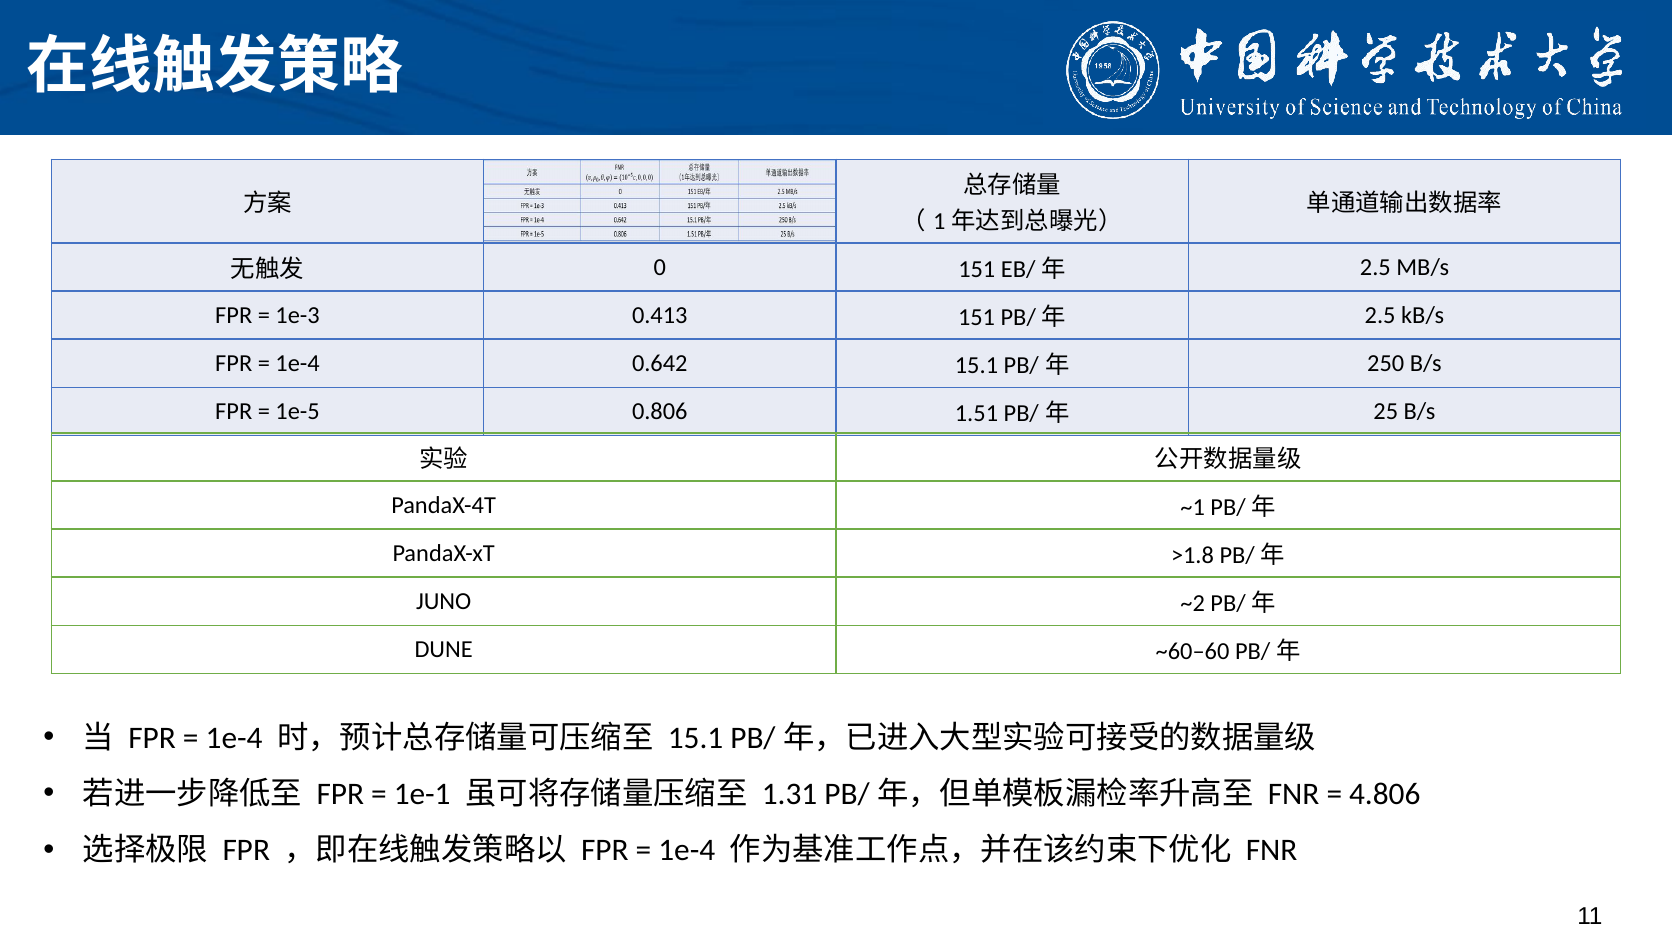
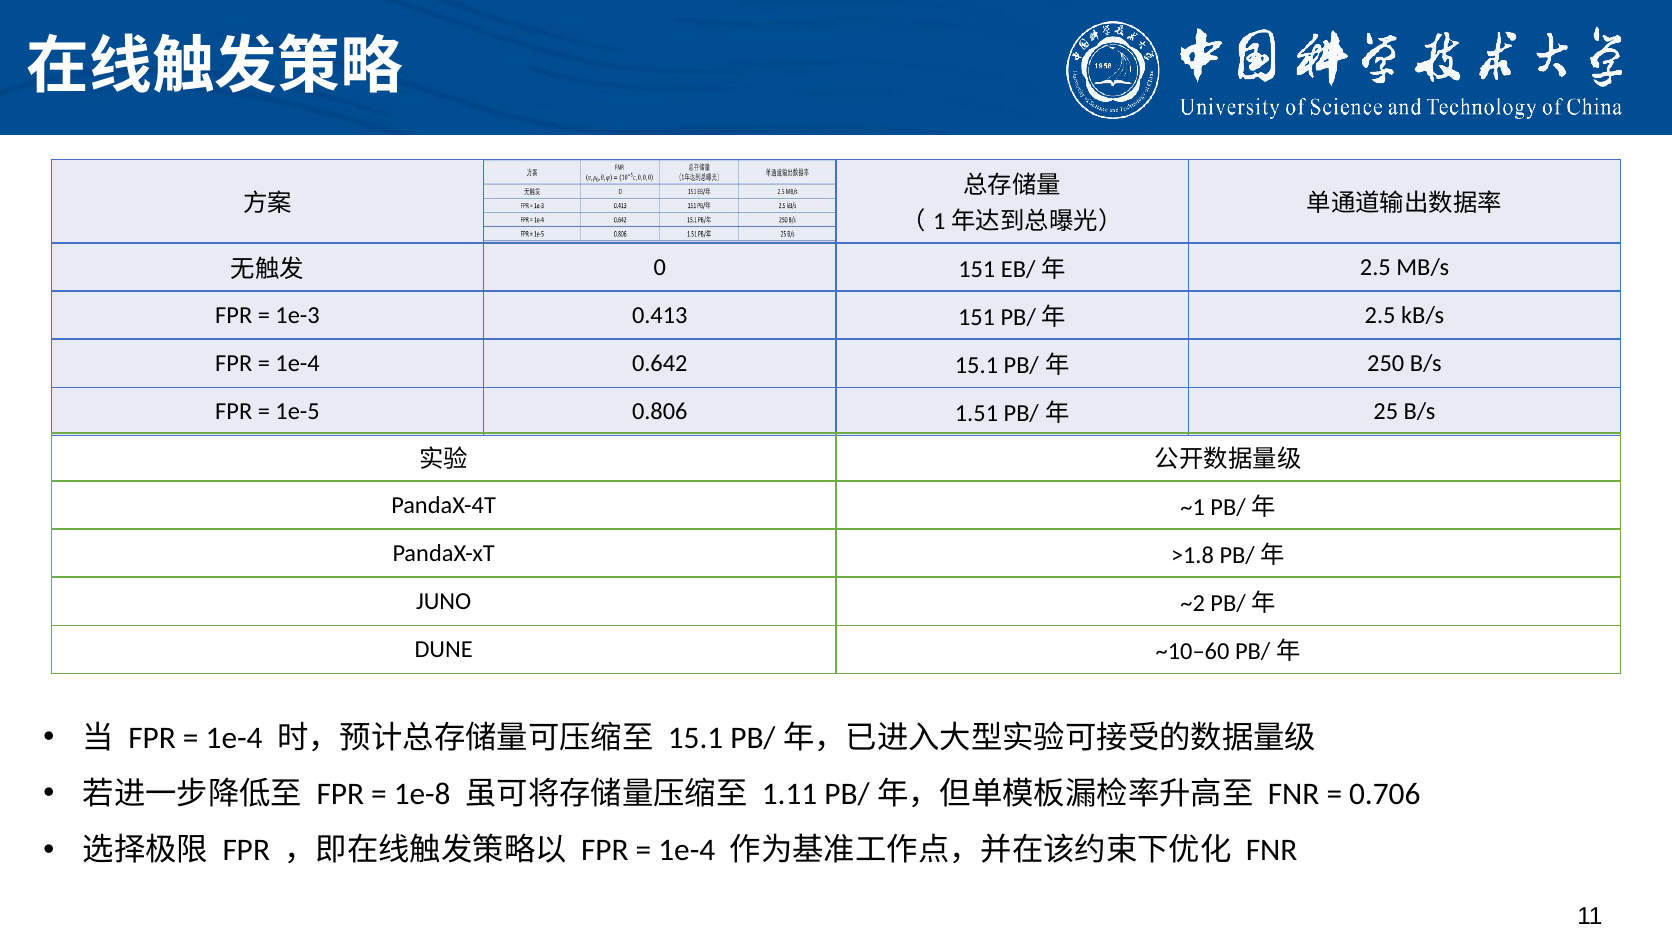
~60–60: ~60–60 -> ~10–60 (1193, 652)
1e-1: 1e-1 -> 1e-8 (422, 795)
1.31: 1.31 -> 1.11 (790, 795)
4.806: 4.806 -> 0.706 (1385, 795)
